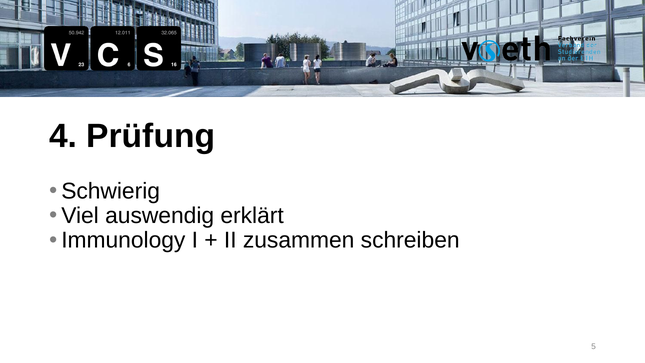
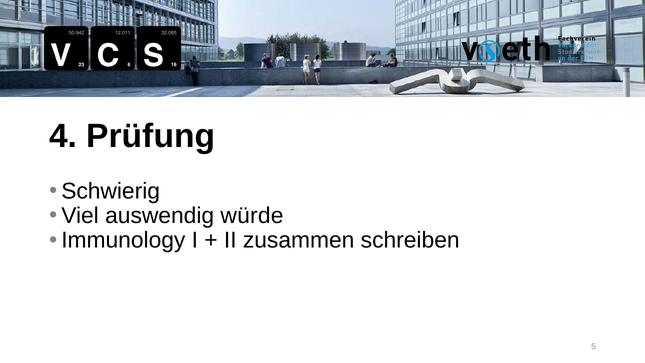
erklärt: erklärt -> würde (252, 216)
